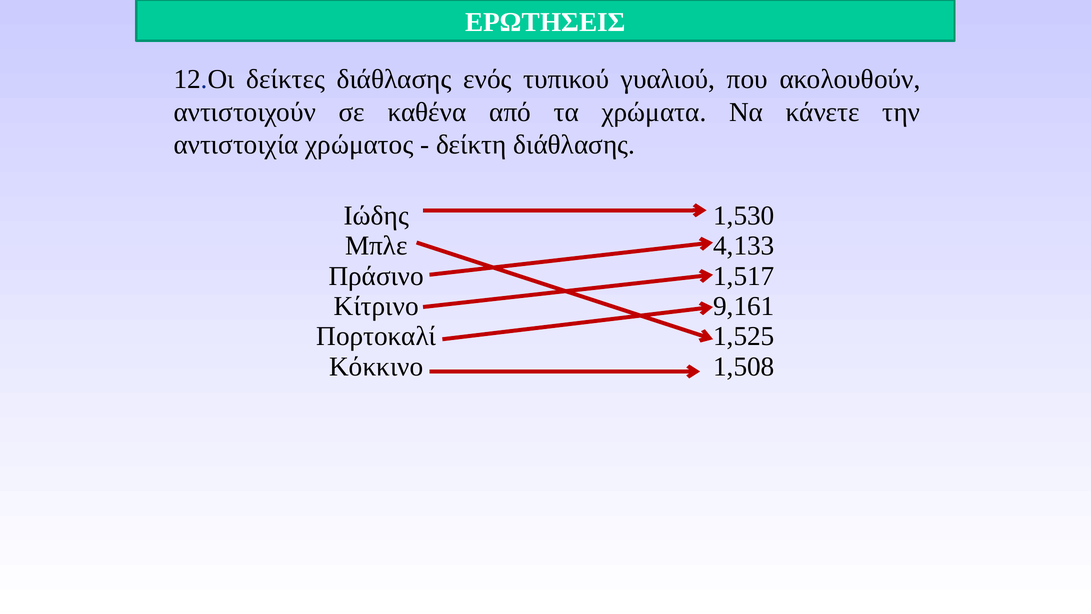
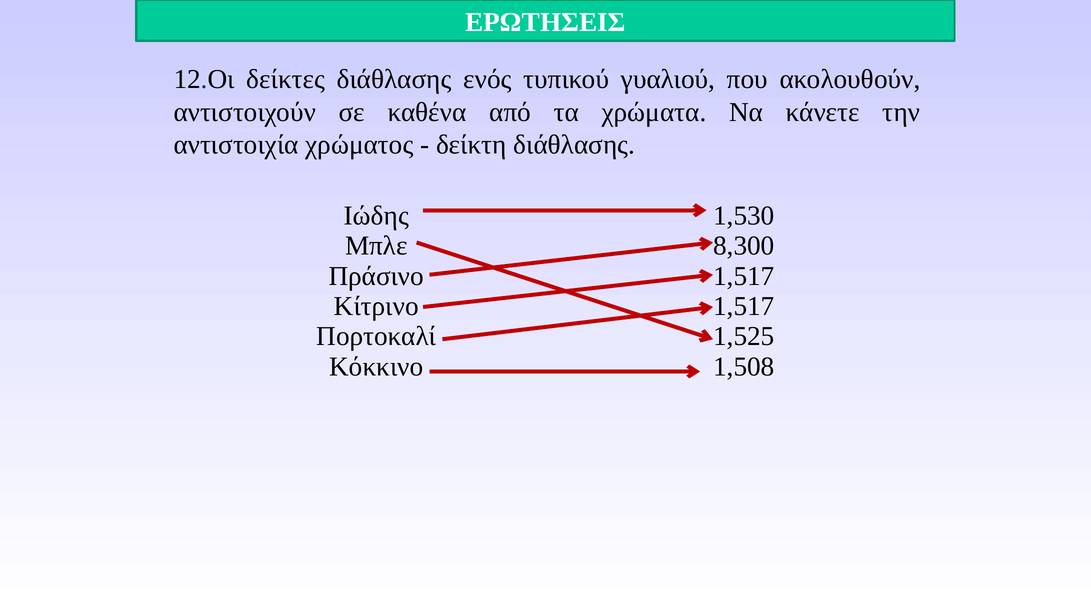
4,133: 4,133 -> 8,300 (744, 246)
9,161: 9,161 -> 1,517 (744, 306)
